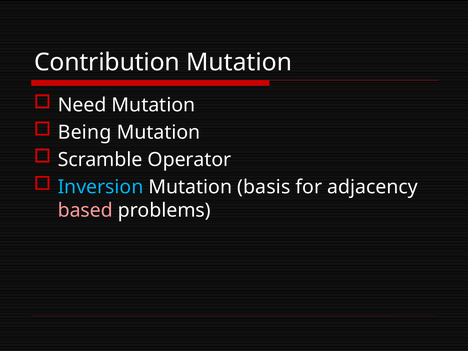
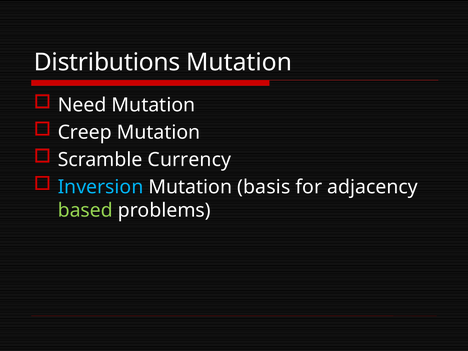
Contribution: Contribution -> Distributions (107, 62)
Being: Being -> Creep (85, 132)
Operator: Operator -> Currency (189, 160)
based colour: pink -> light green (85, 210)
